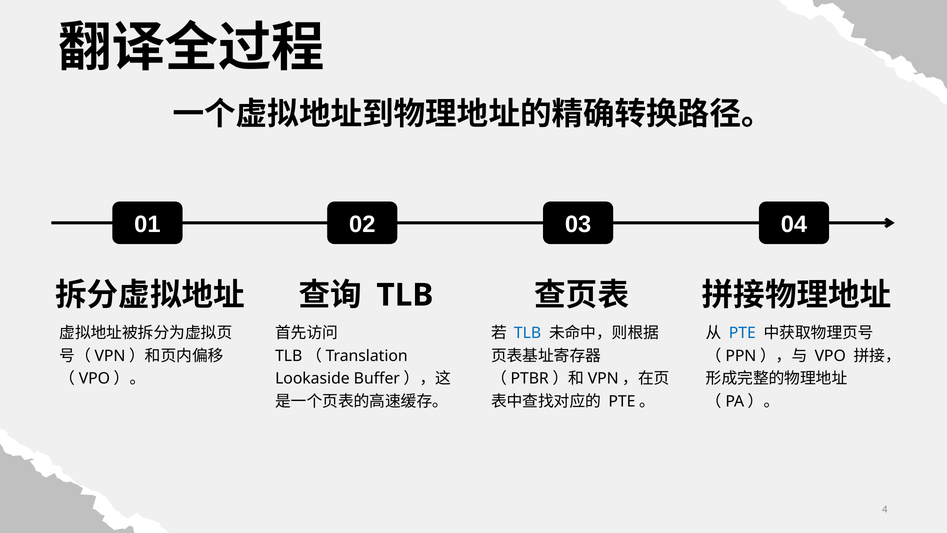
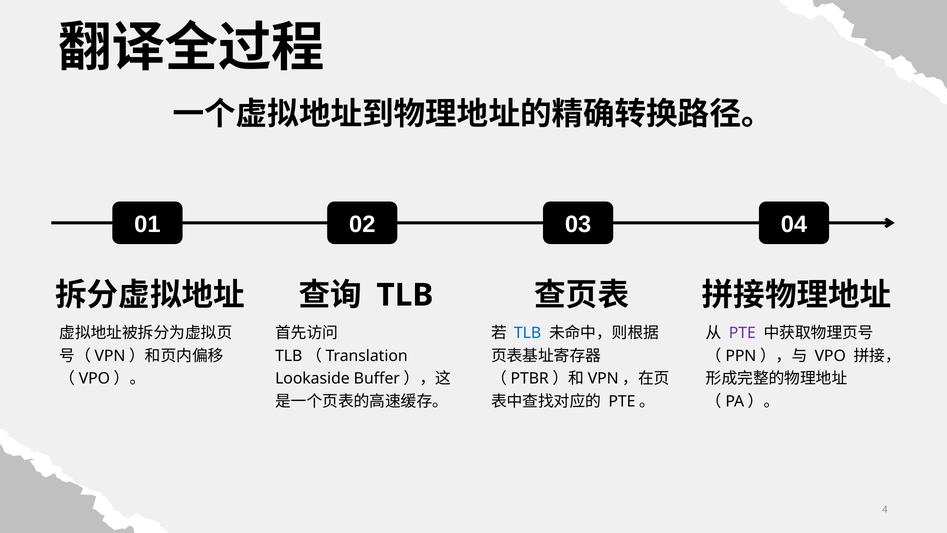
PTE colour: blue -> purple (742, 333)
